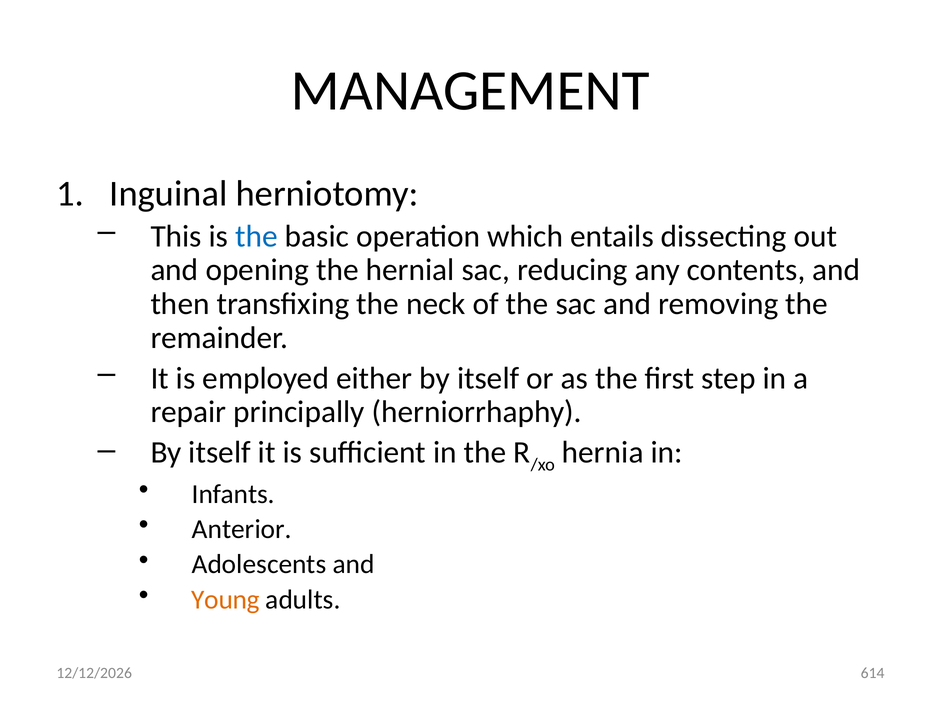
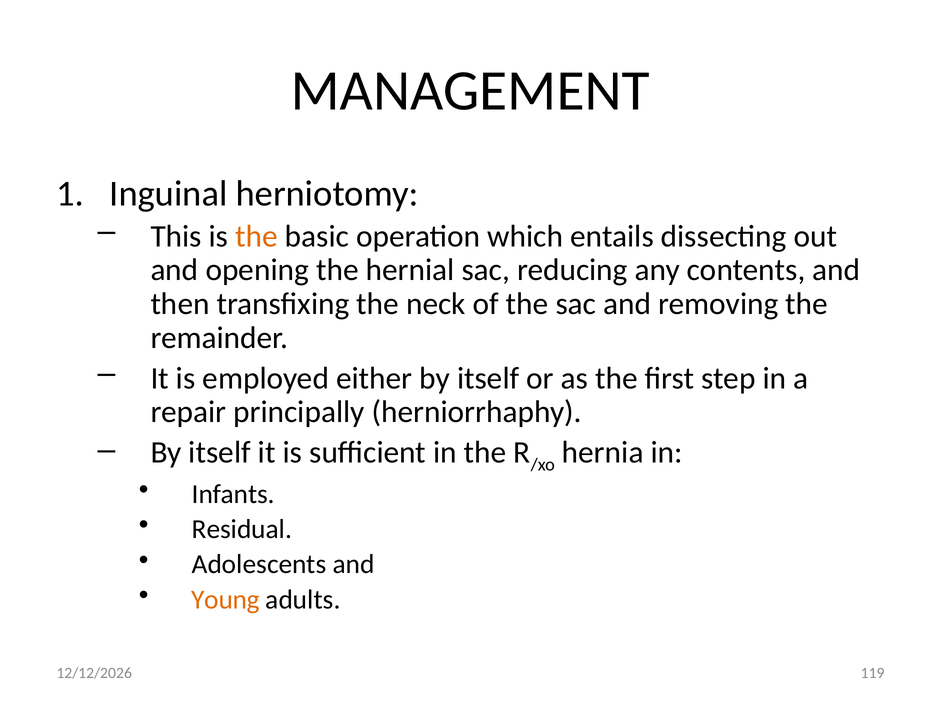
the colour: blue -> orange (257, 237)
Anterior: Anterior -> Residual (242, 530)
614: 614 -> 119 (873, 674)
